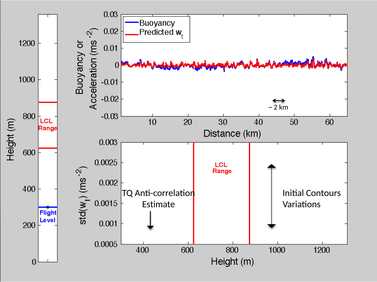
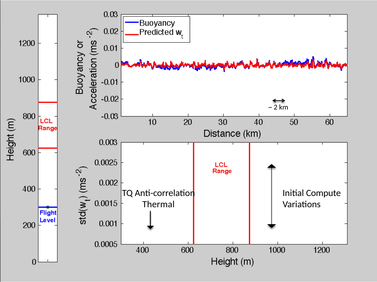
Contours: Contours -> Compute (323, 193)
Estimate: Estimate -> Thermal (158, 205)
